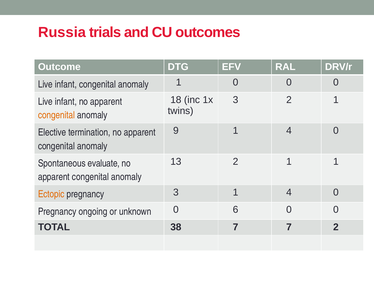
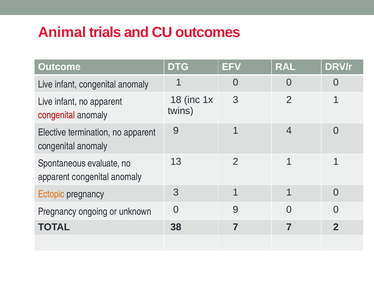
Russia: Russia -> Animal (62, 32)
congenital colour: orange -> red (56, 115)
3 1 4: 4 -> 1 (289, 192)
0 6: 6 -> 9 (236, 209)
